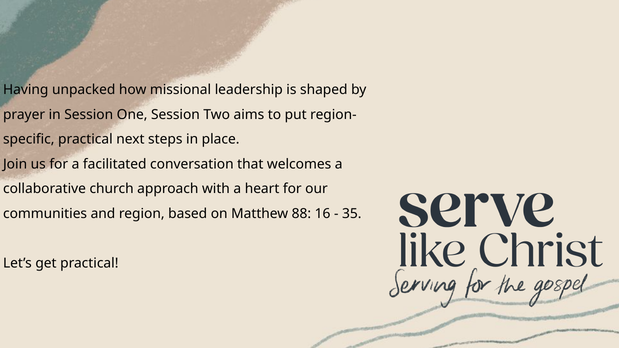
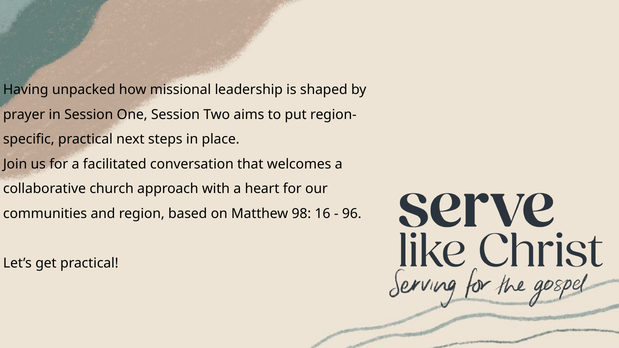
88: 88 -> 98 (301, 214)
35: 35 -> 96 (352, 214)
